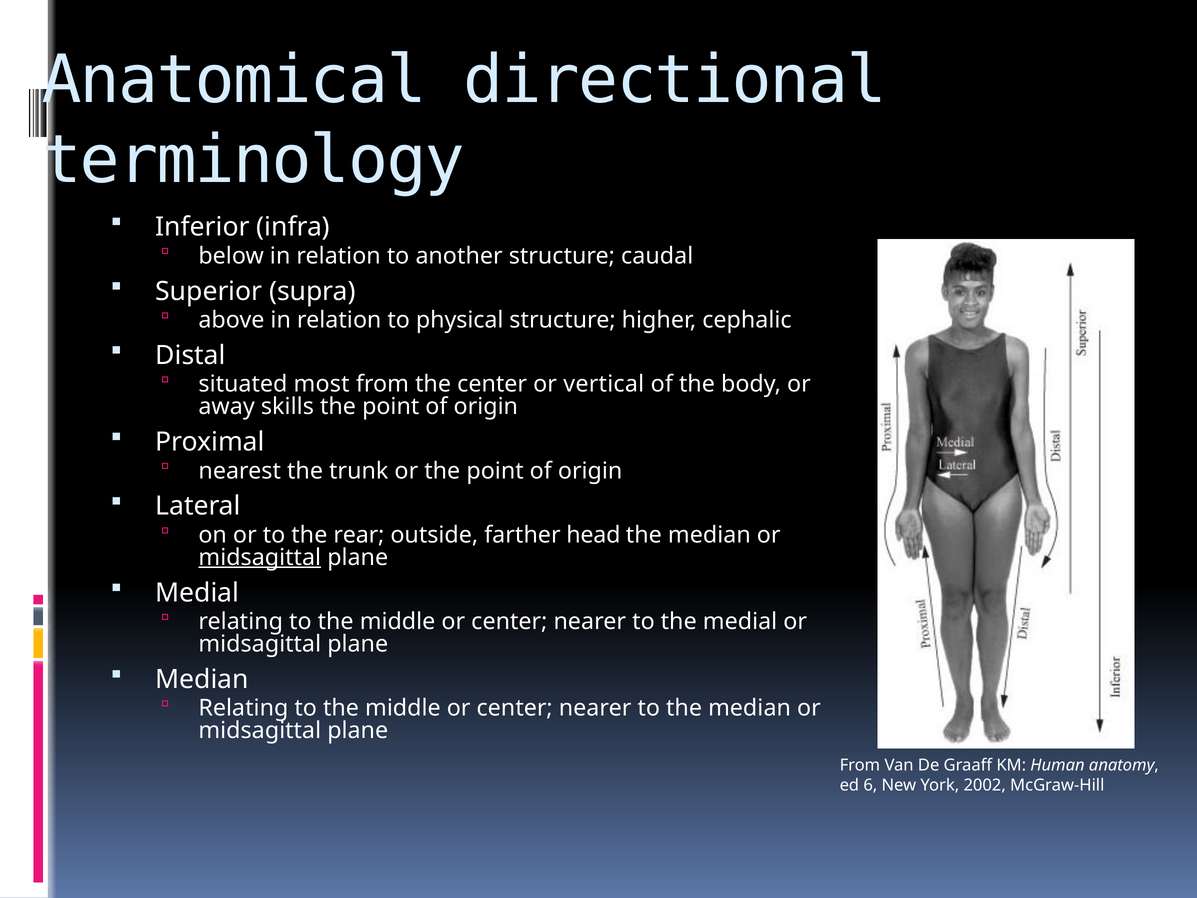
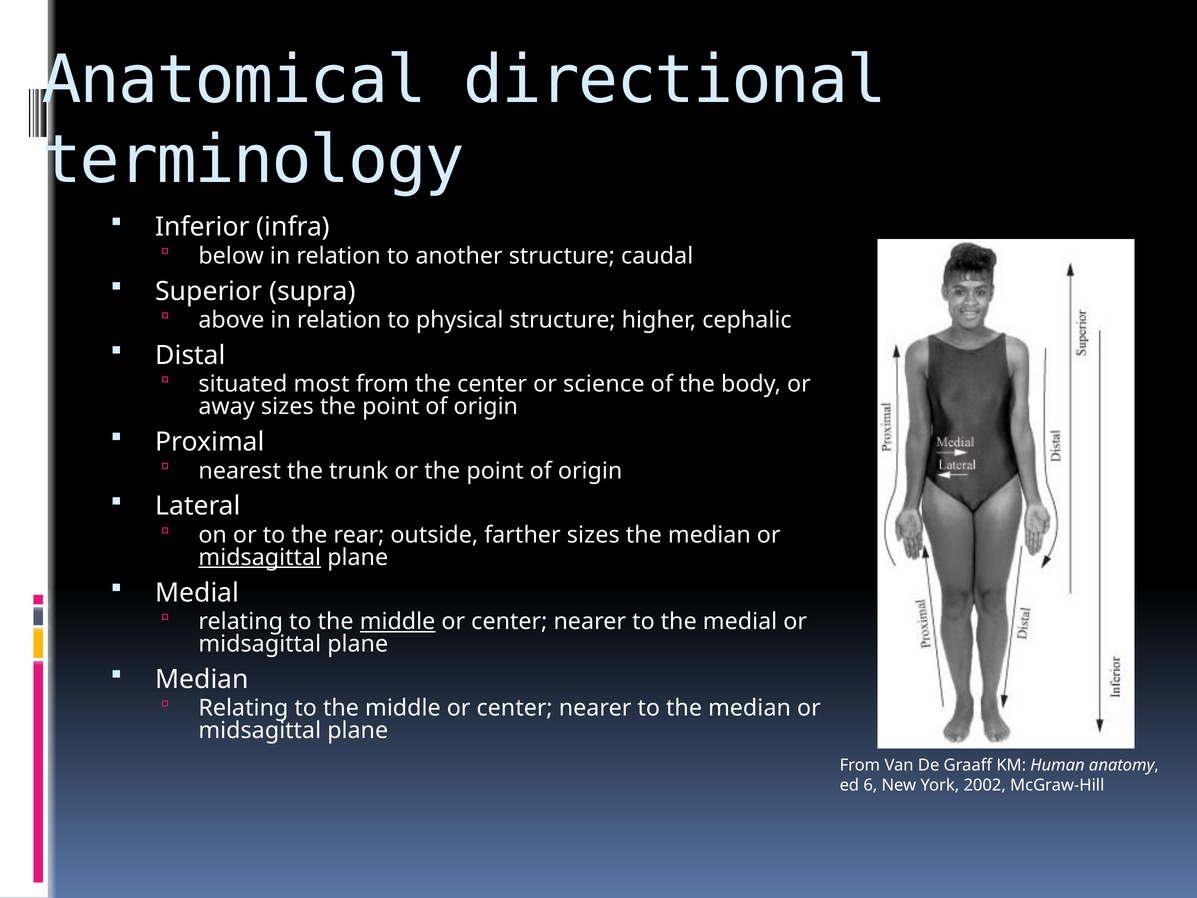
vertical: vertical -> science (604, 384)
away skills: skills -> sizes (287, 407)
farther head: head -> sizes (593, 535)
middle underline: none -> present (398, 621)
